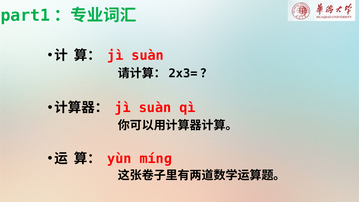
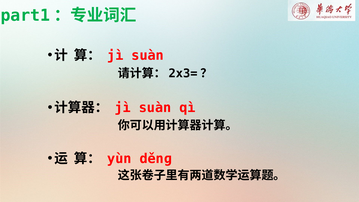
mínɡ: mínɡ -> děnɡ (156, 159)
